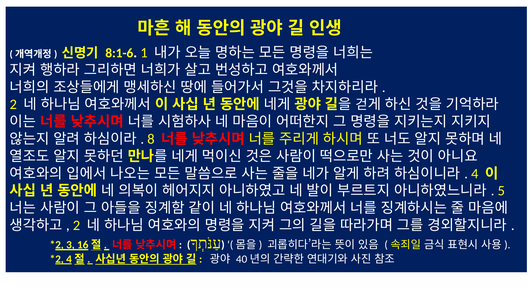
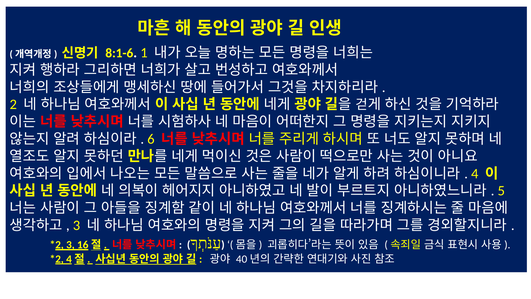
8: 8 -> 6 (151, 139)
2: 2 -> 3 (77, 225)
